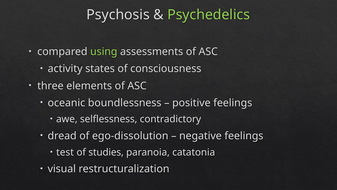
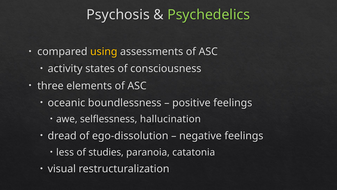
using colour: light green -> yellow (104, 52)
contradictory: contradictory -> hallucination (170, 119)
test: test -> less (65, 152)
